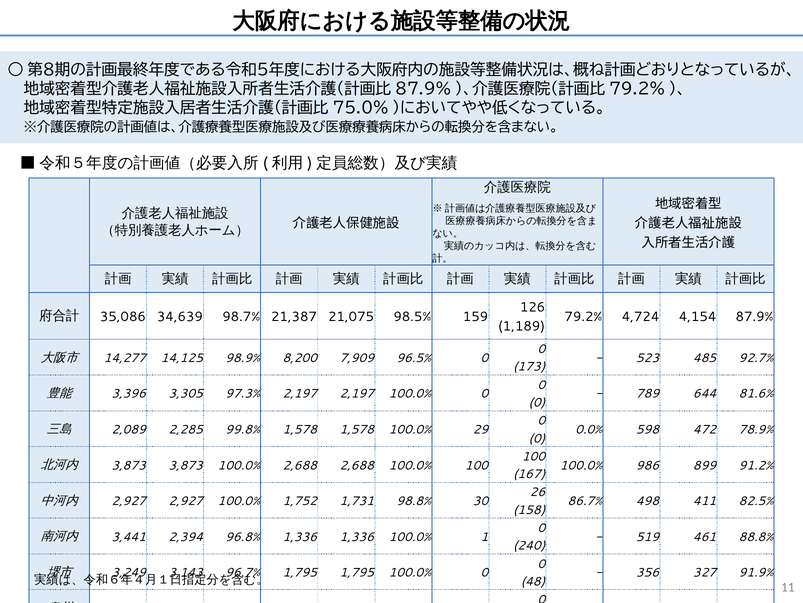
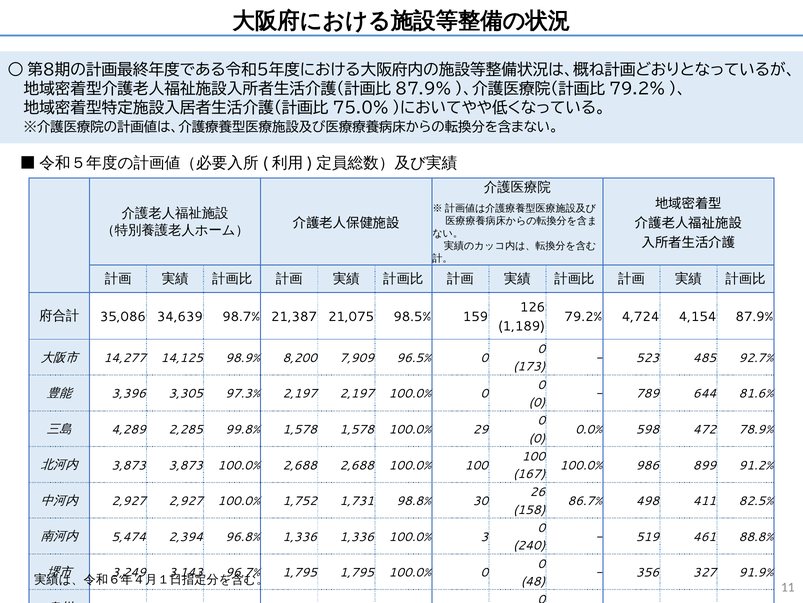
2,089: 2,089 -> 4,289 (129, 429)
3,441: 3,441 -> 5,474 (129, 536)
1: 1 -> 3 (484, 536)
